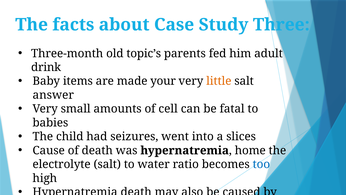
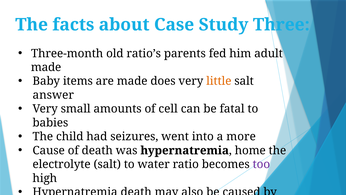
topic’s: topic’s -> ratio’s (144, 53)
drink: drink -> made (46, 67)
your: your -> does (163, 81)
slices: slices -> more (241, 136)
too colour: blue -> purple (261, 164)
